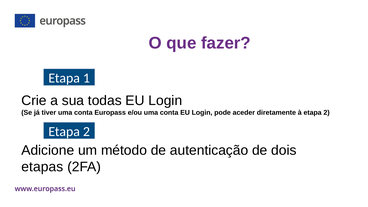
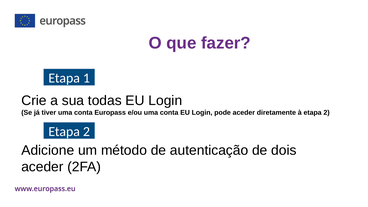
etapas: etapas -> aceder (42, 167)
